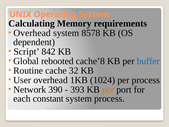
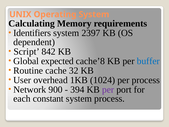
Overhead: Overhead -> Identifiers (32, 33)
8578: 8578 -> 2397 (91, 33)
rebooted: rebooted -> expected (57, 61)
390: 390 -> 900 (56, 89)
393: 393 -> 394 (77, 89)
per colour: orange -> purple (108, 89)
